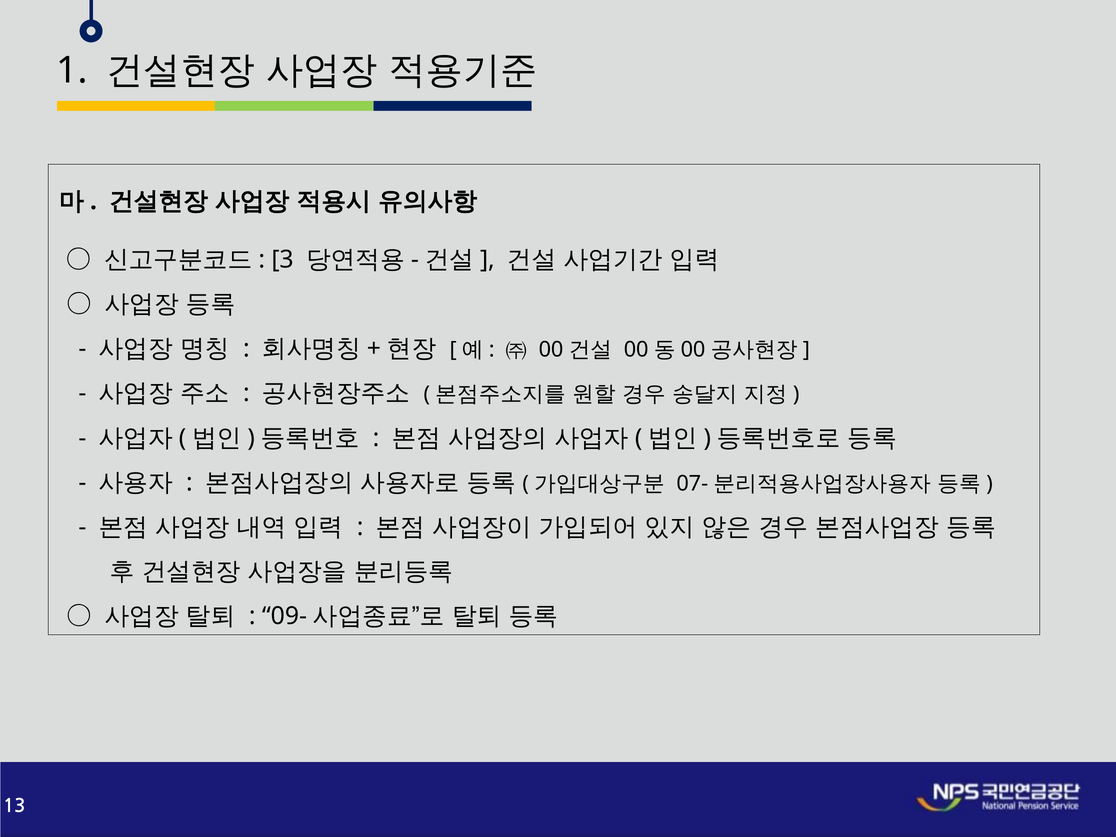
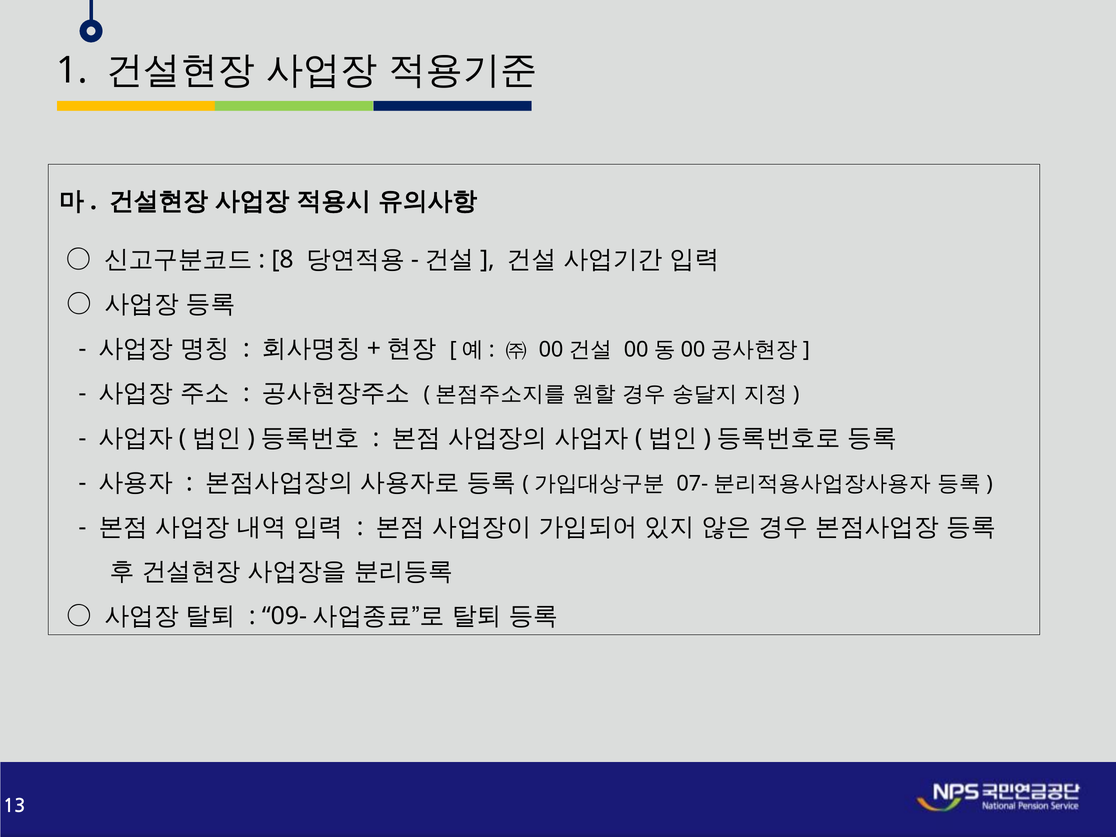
3: 3 -> 8 (283, 259)
